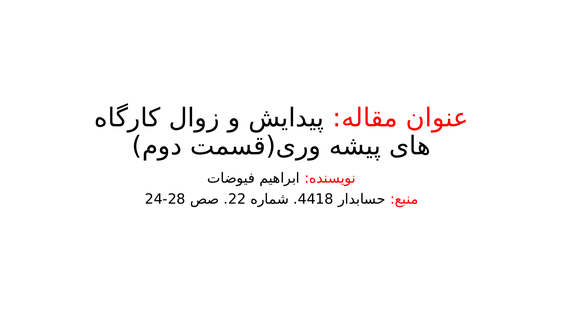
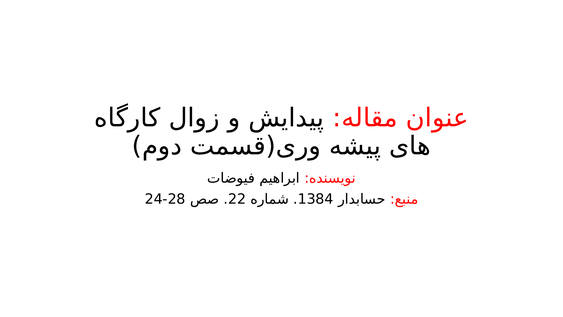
4418: 4418 -> 1384 (316, 199)
